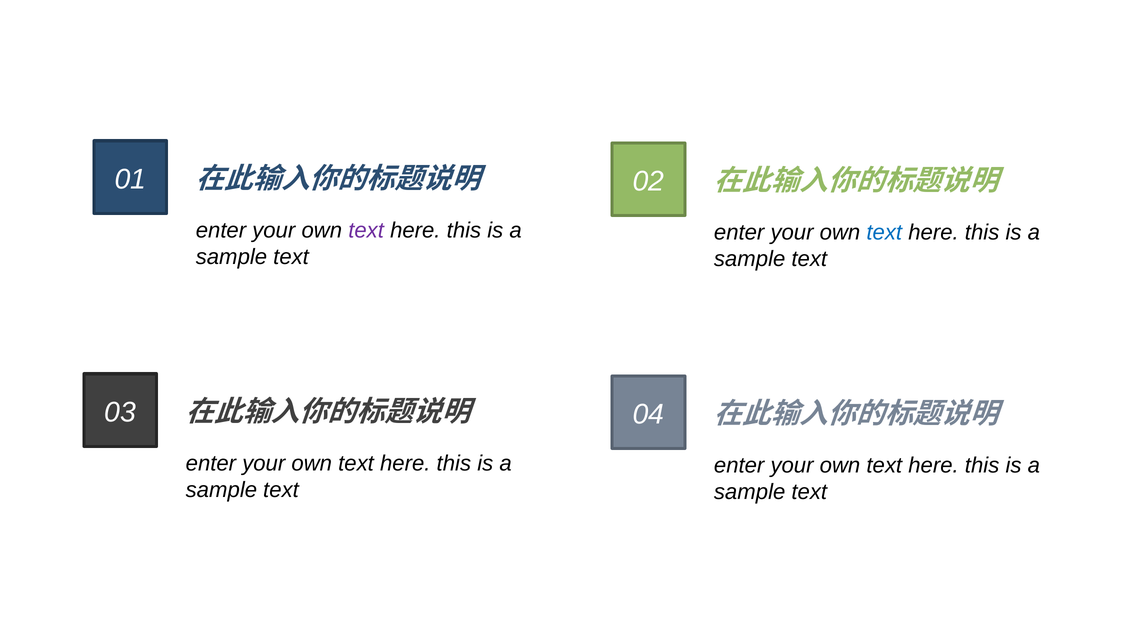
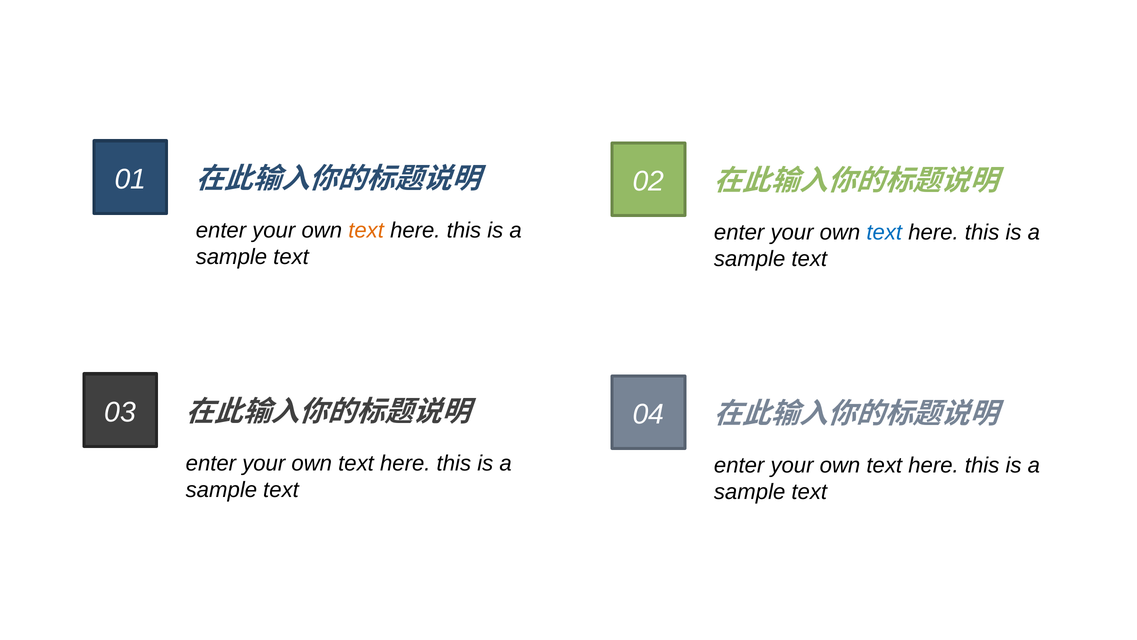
text colour: purple -> orange (366, 230)
